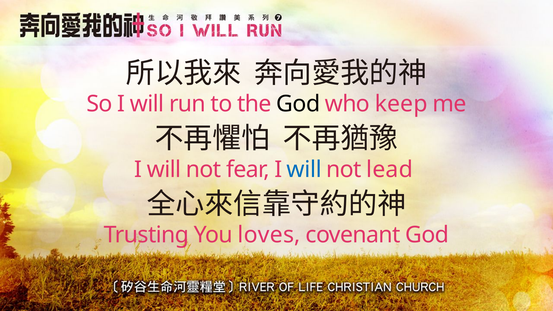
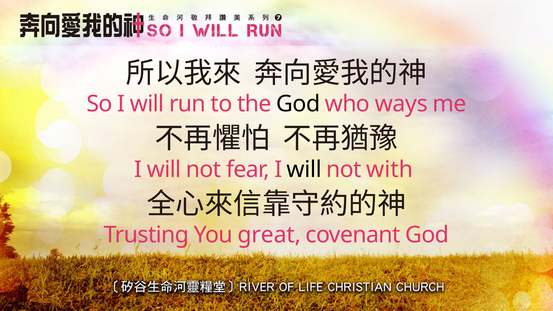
keep: keep -> ways (401, 104)
will colour: blue -> black (304, 170)
lead: lead -> with (390, 170)
loves: loves -> great (269, 235)
